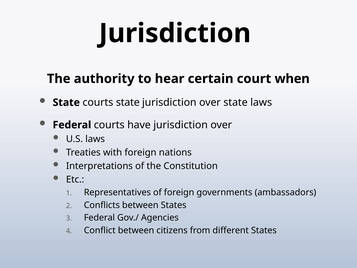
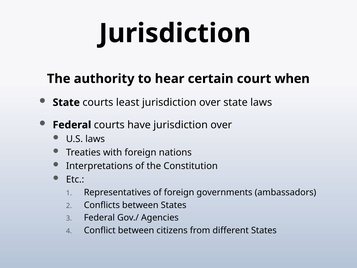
courts state: state -> least (128, 102)
